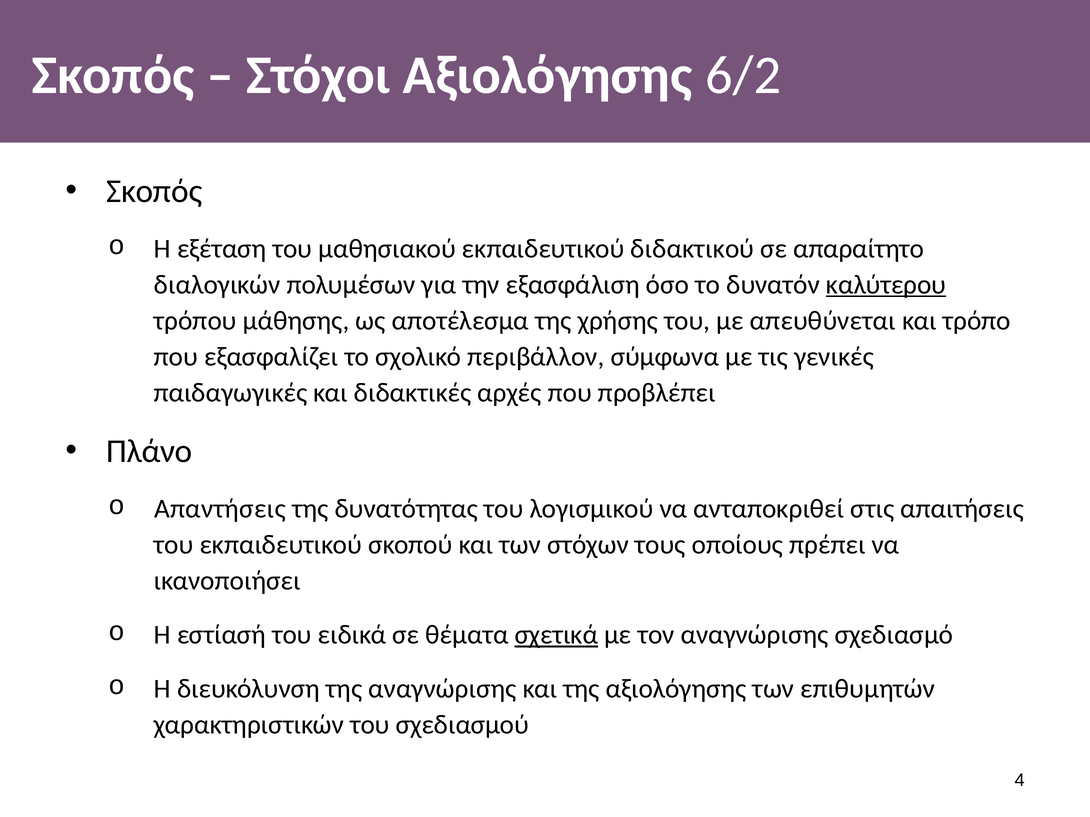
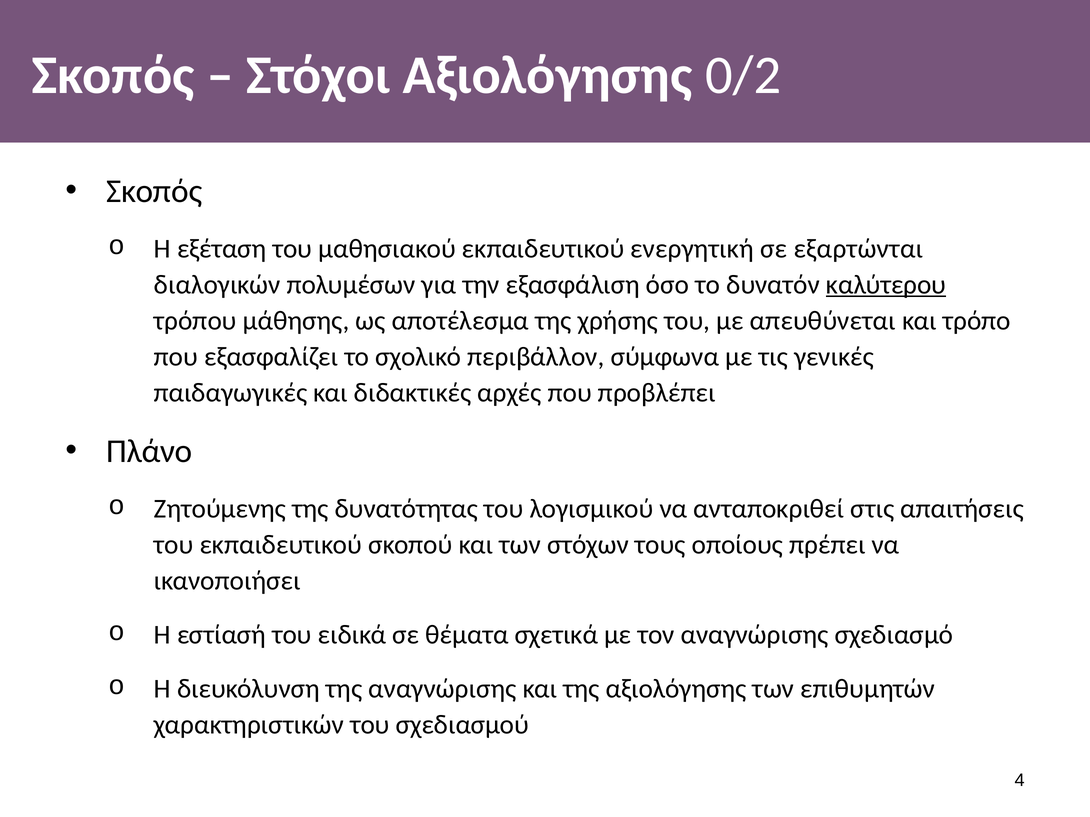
6/2: 6/2 -> 0/2 (743, 75)
διδακτικού: διδακτικού -> ενεργητική (692, 249)
απαραίτητο: απαραίτητο -> εξαρτώνται (859, 249)
Απαντήσεις: Απαντήσεις -> Ζητούμενης (220, 509)
σχετικά underline: present -> none (556, 635)
